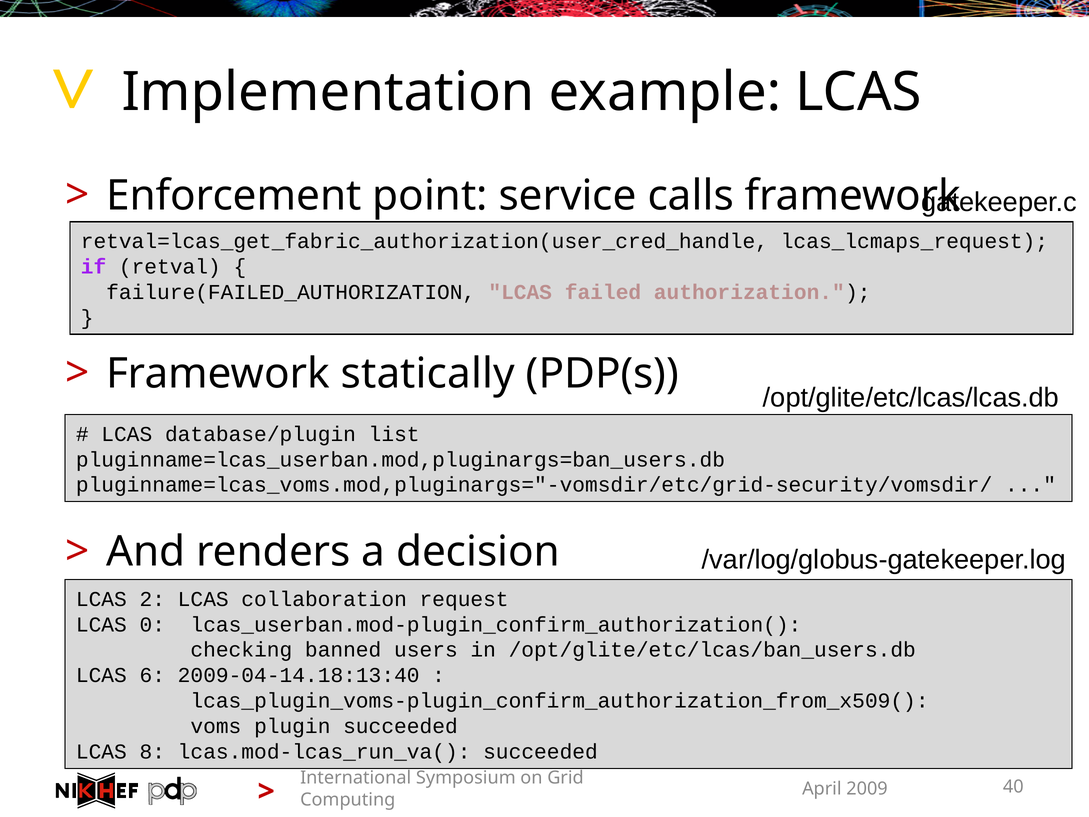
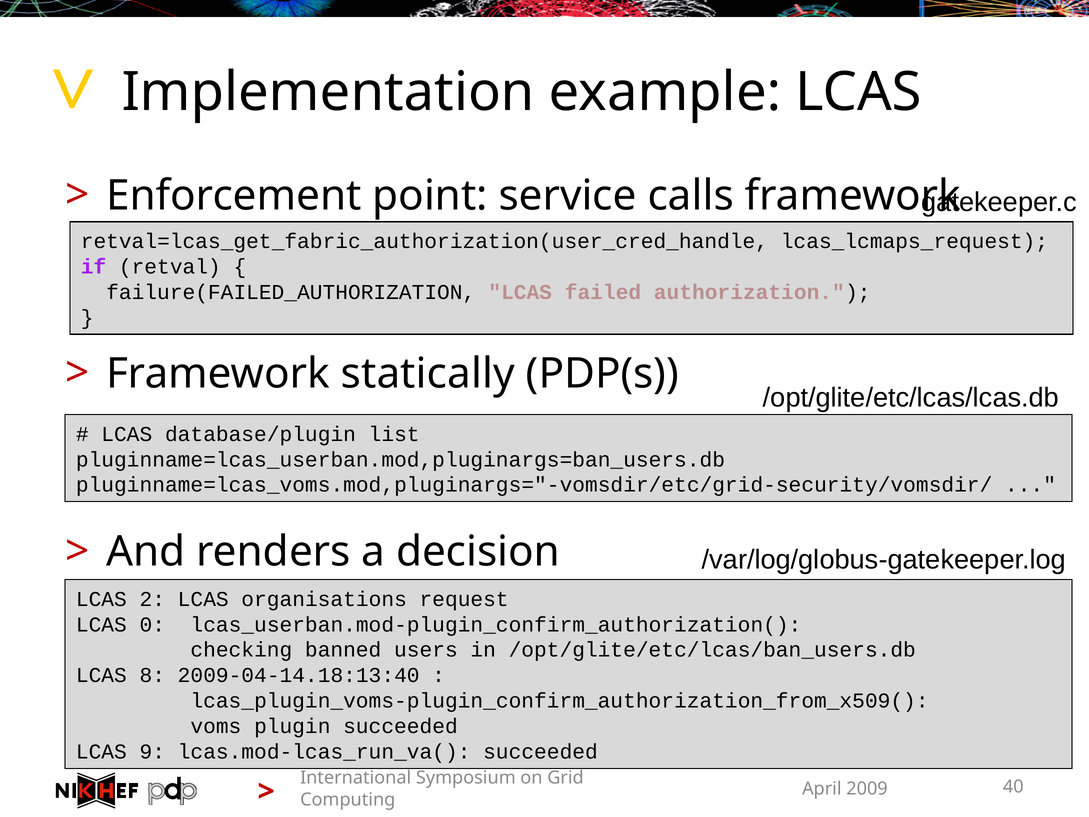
collaboration: collaboration -> organisations (324, 599)
6: 6 -> 8 (152, 675)
8: 8 -> 9 (152, 751)
